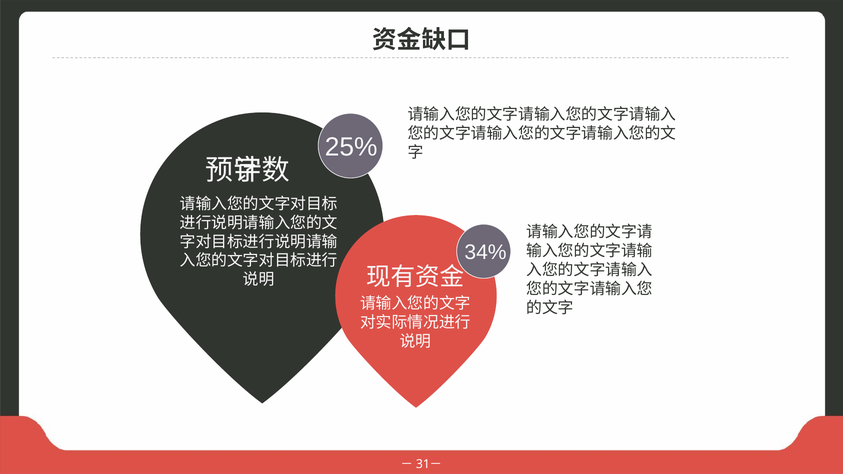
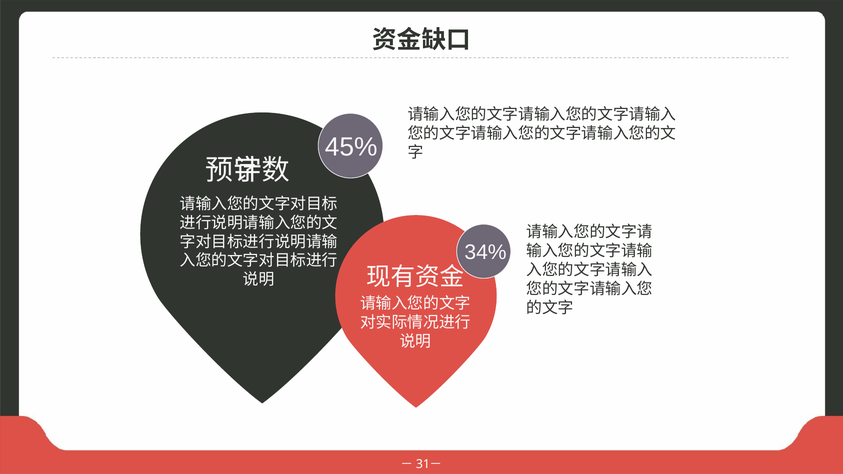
25%: 25% -> 45% (351, 147)
